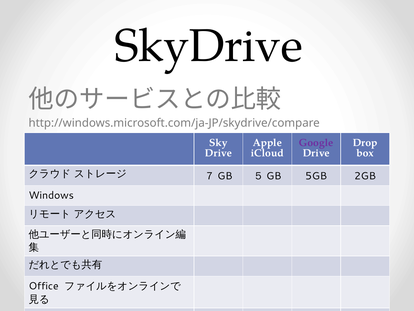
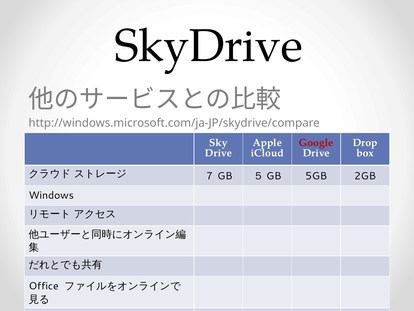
Google colour: purple -> red (316, 143)
